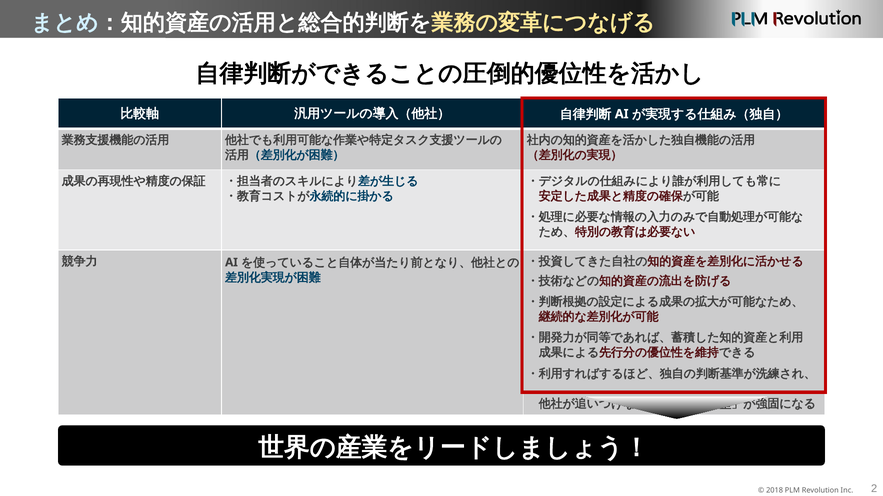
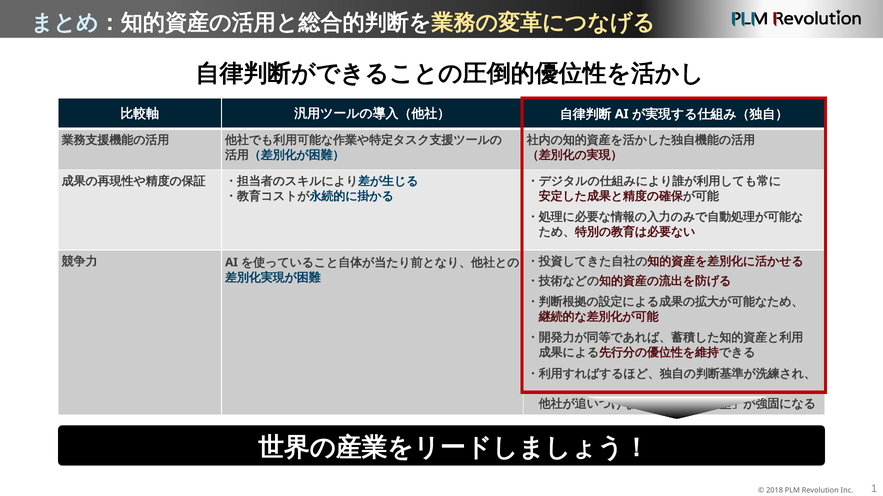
2: 2 -> 1 (874, 489)
